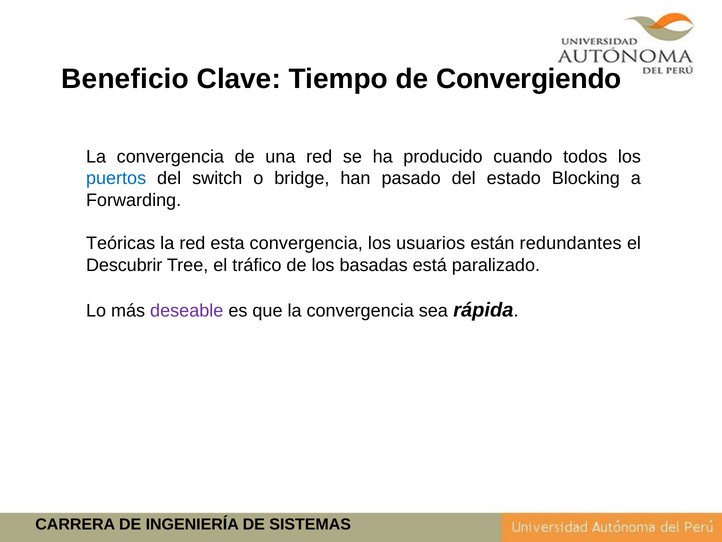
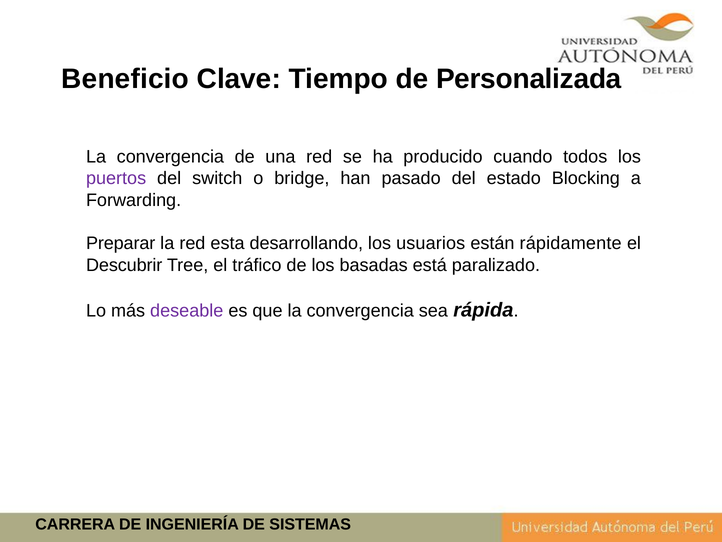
Convergiendo: Convergiendo -> Personalizada (529, 79)
puertos colour: blue -> purple (116, 178)
Teóricas: Teóricas -> Preparar (121, 243)
esta convergencia: convergencia -> desarrollando (306, 243)
redundantes: redundantes -> rápidamente (571, 243)
